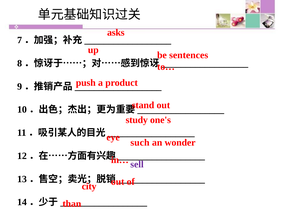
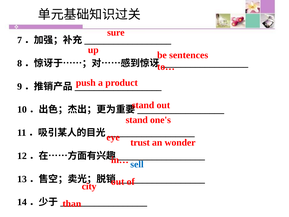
asks: asks -> sure (116, 33)
study: study -> stand (137, 120)
such: such -> trust (140, 142)
sell colour: purple -> blue (137, 164)
